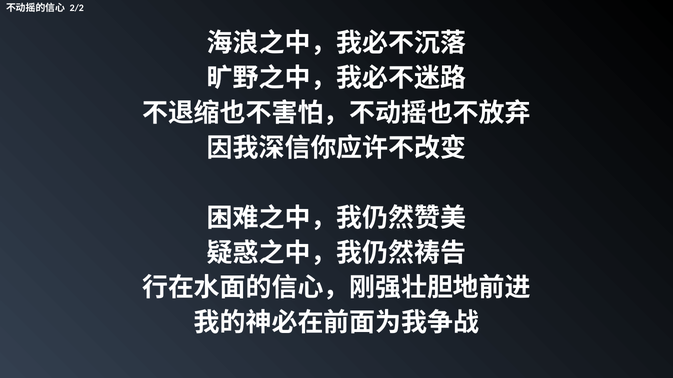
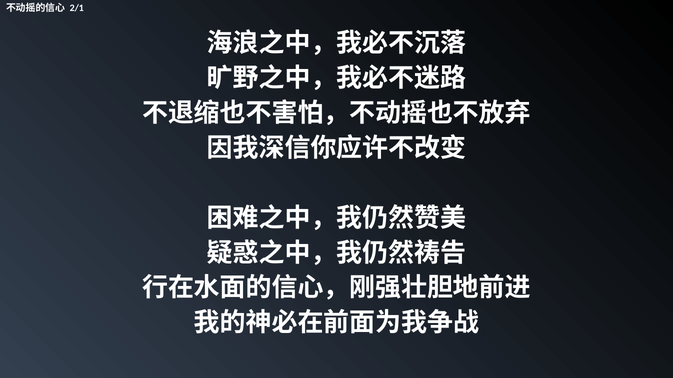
2/2: 2/2 -> 2/1 (77, 8)
